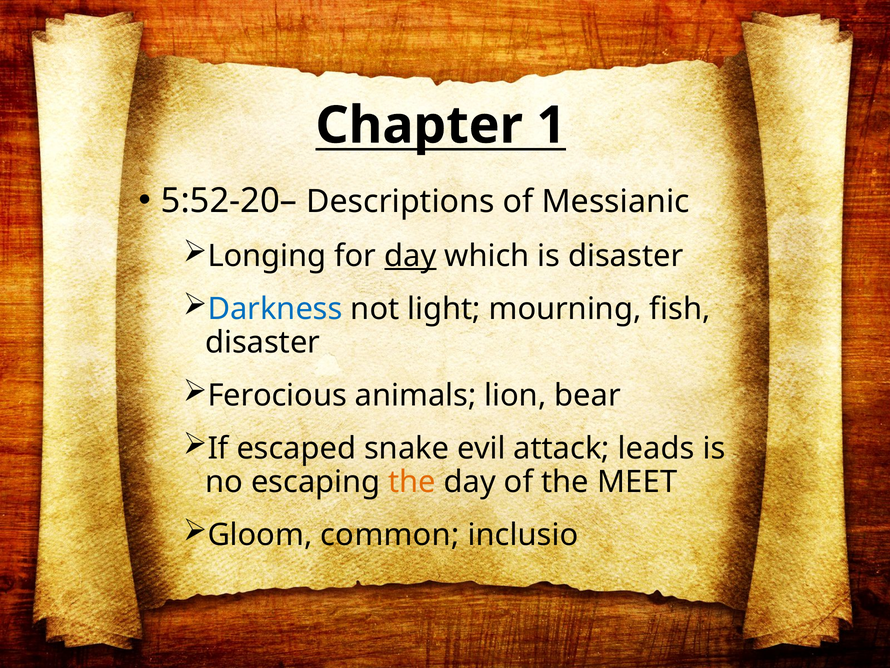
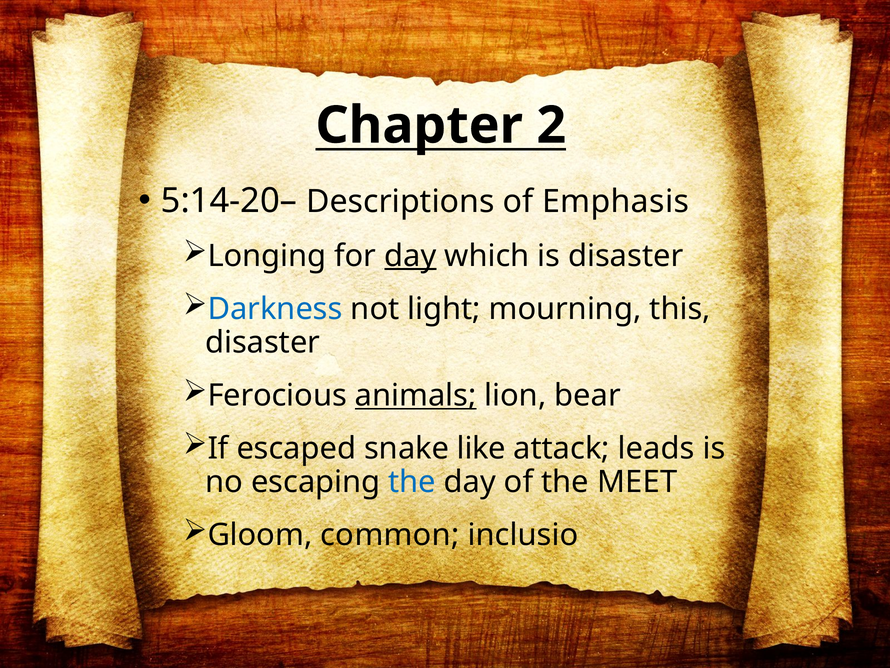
1: 1 -> 2 (551, 125)
5:52-20–: 5:52-20– -> 5:14-20– (229, 201)
Messianic: Messianic -> Emphasis (616, 201)
fish: fish -> this (680, 309)
animals underline: none -> present (416, 395)
evil: evil -> like (481, 448)
the colour: orange -> blue (412, 482)
